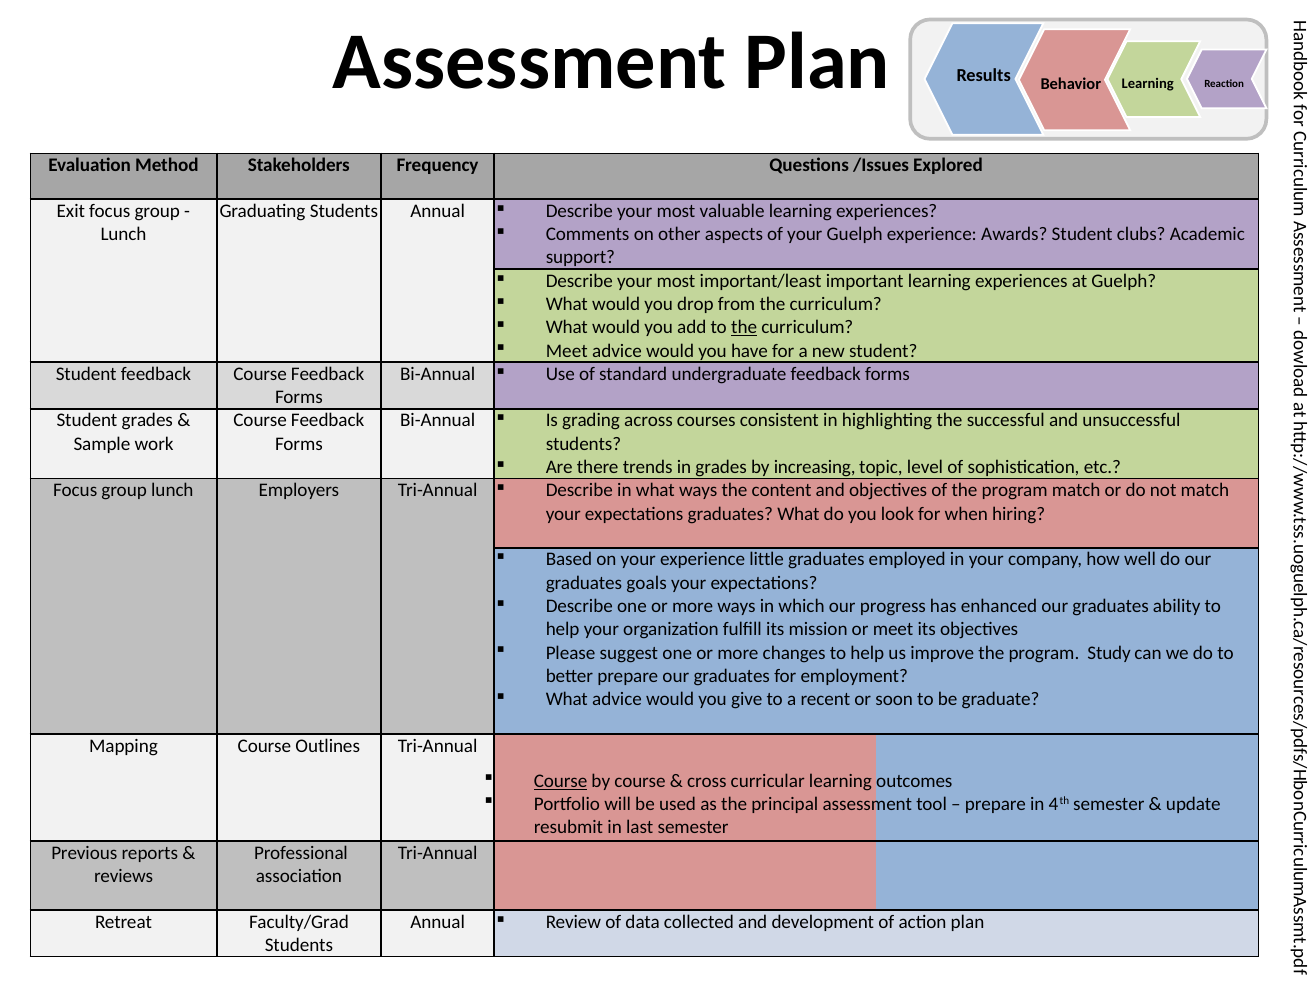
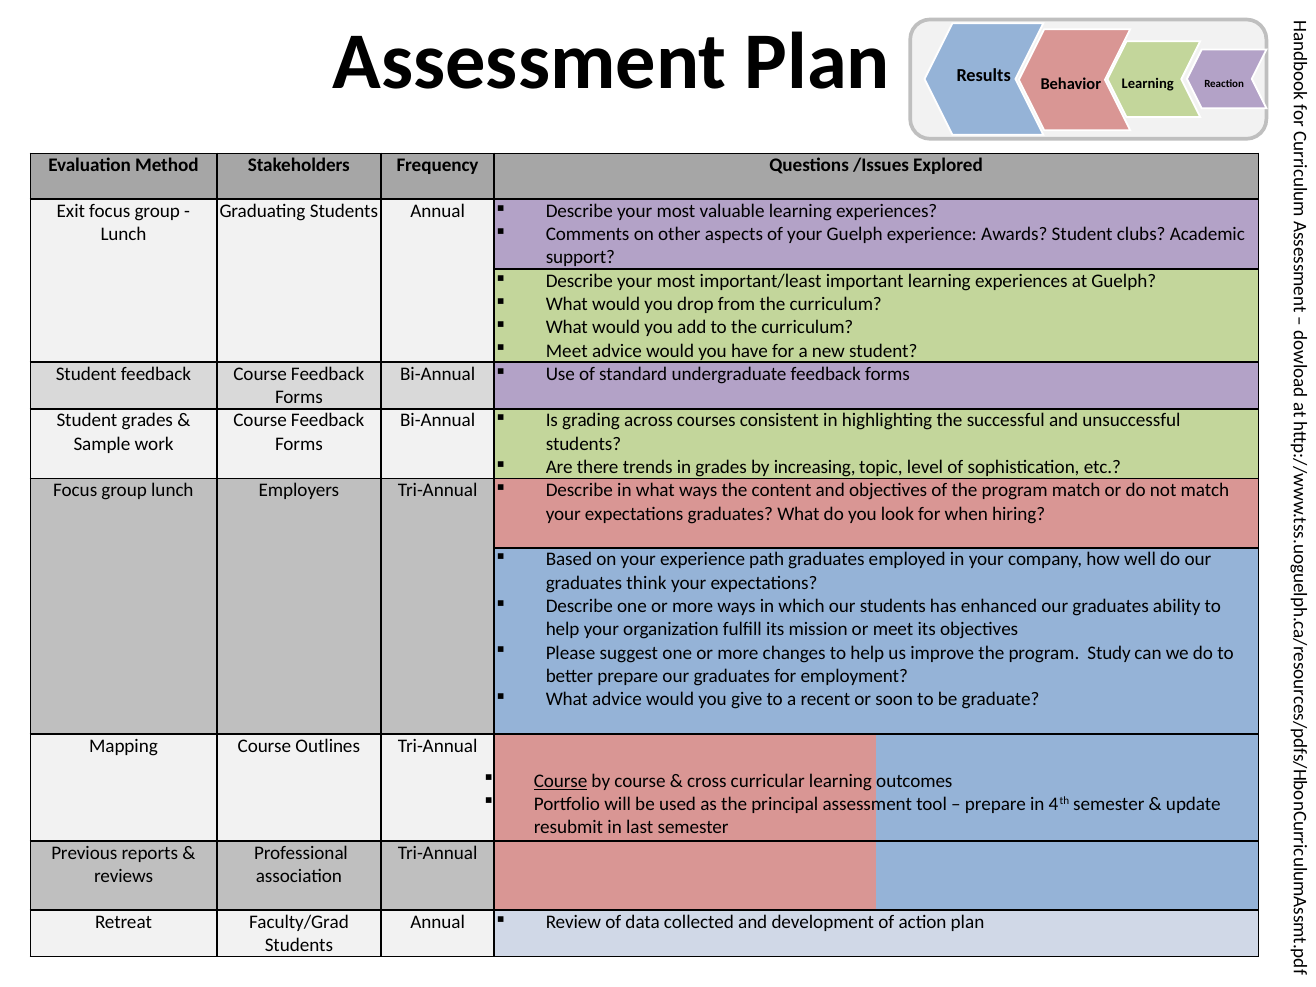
the underline: present -> none (744, 327)
little: little -> path (767, 560)
goals: goals -> think (647, 583)
our progress: progress -> students (893, 606)
